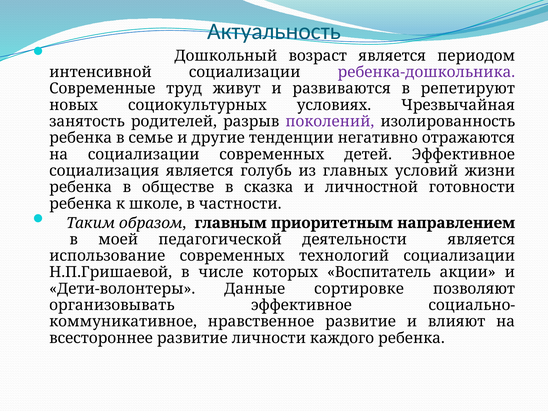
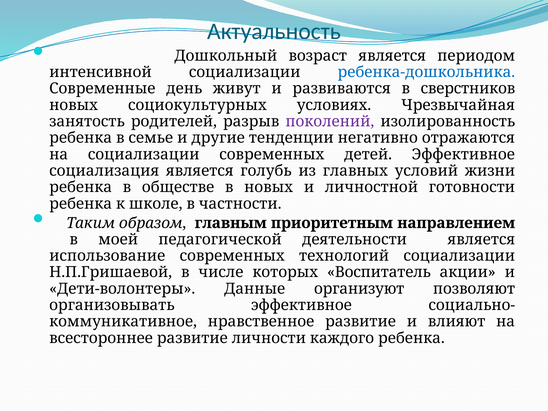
ребенка-дошкольника colour: purple -> blue (426, 72)
труд: труд -> день (184, 89)
репетируют: репетируют -> сверстников (468, 89)
в сказка: сказка -> новых (269, 187)
сортировке: сортировке -> организуют (359, 289)
